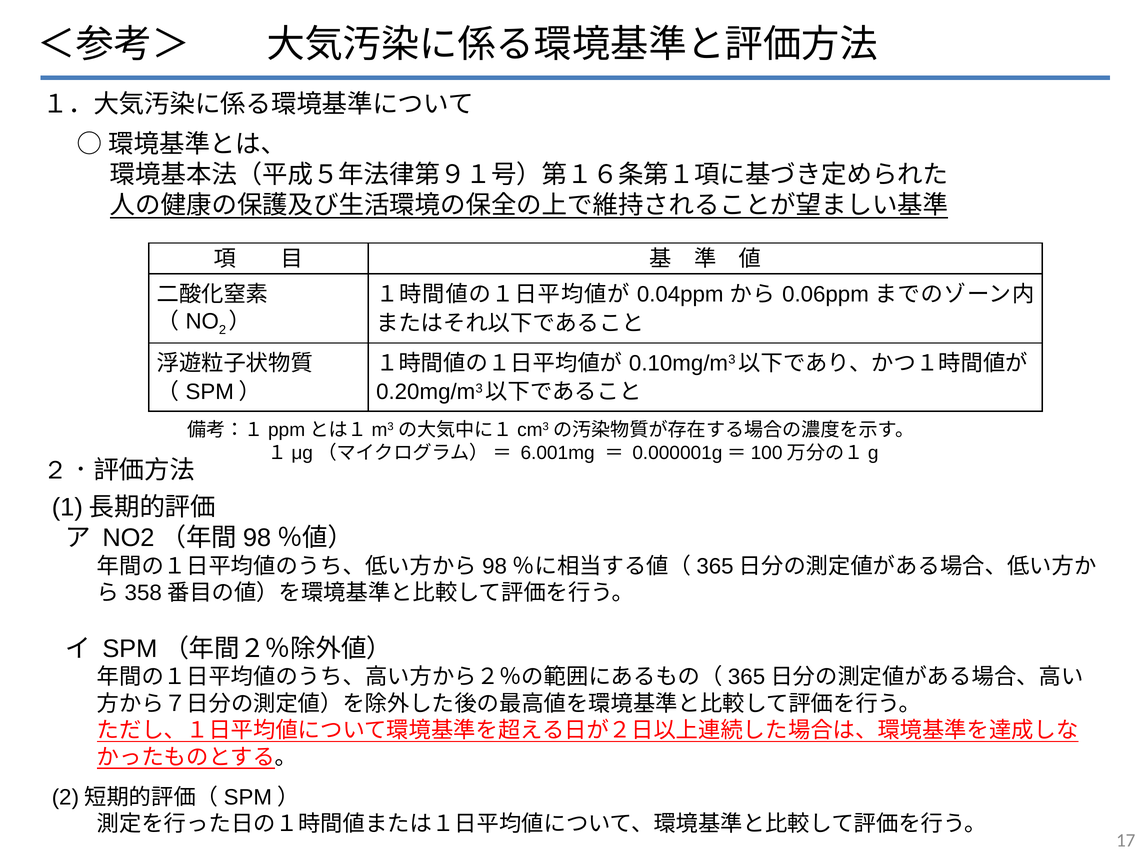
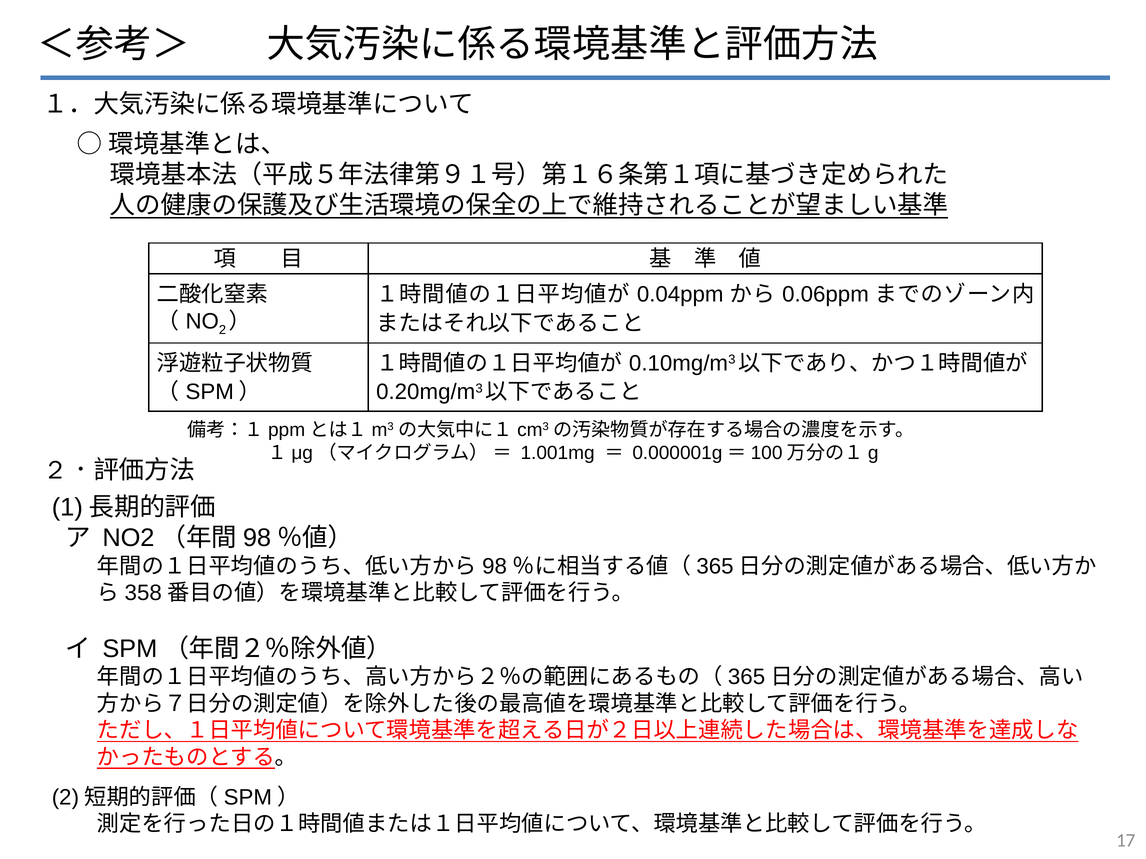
6.001mg: 6.001mg -> 1.001mg (558, 453)
